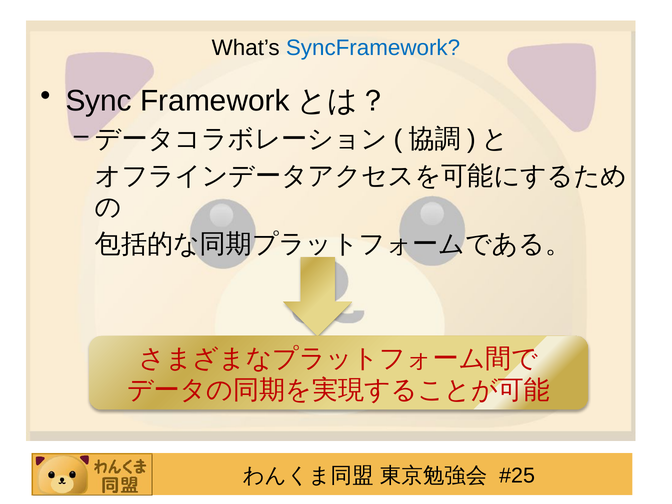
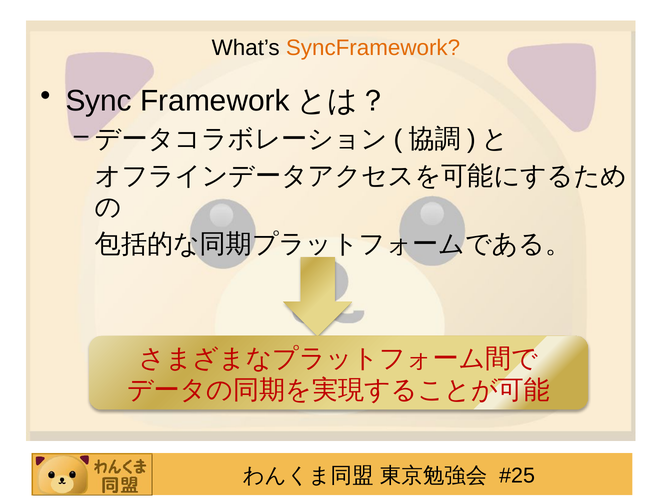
SyncFramework colour: blue -> orange (373, 48)
